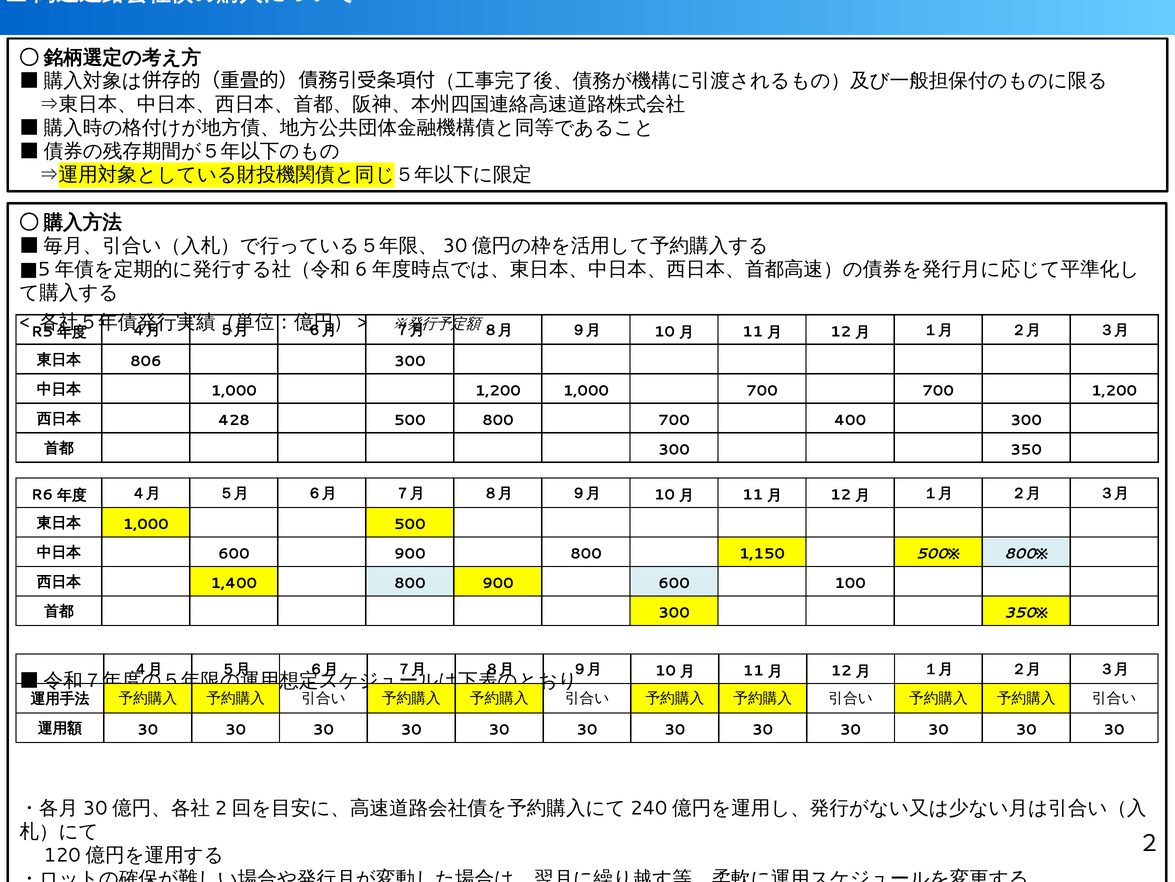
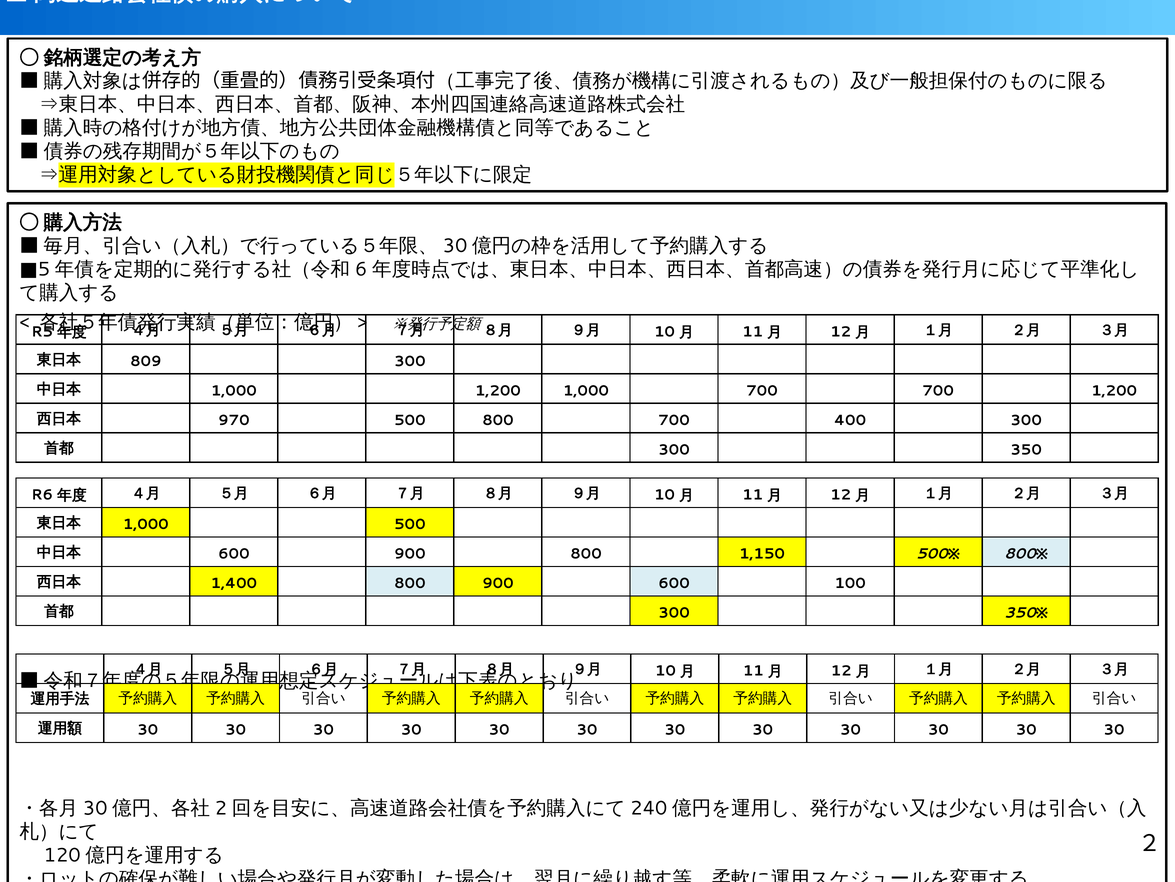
806: 806 -> 809 (146, 361)
428: 428 -> 970 (234, 420)
